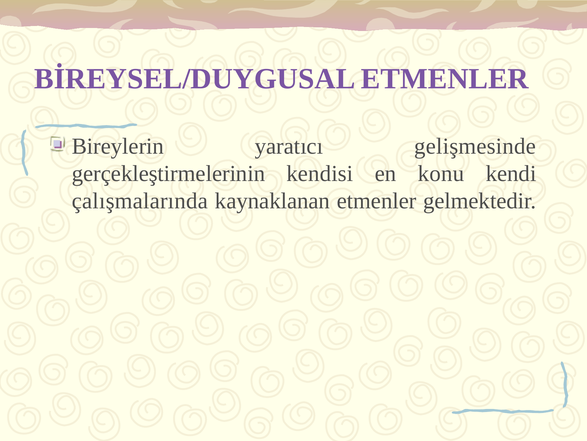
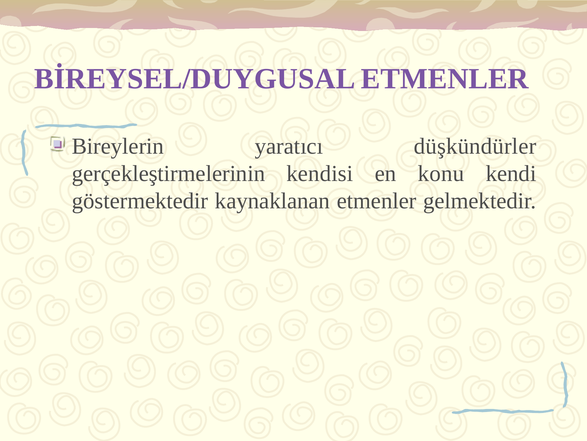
gelişmesinde: gelişmesinde -> düşkündürler (475, 146)
çalışmalarında: çalışmalarında -> göstermektedir (140, 201)
